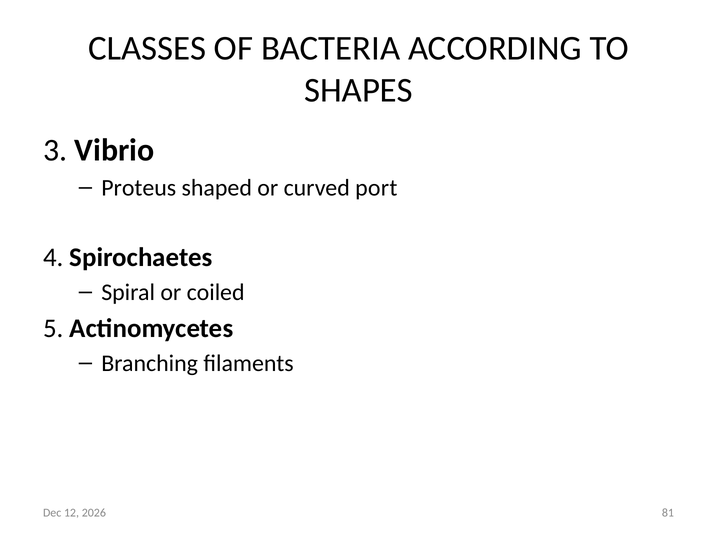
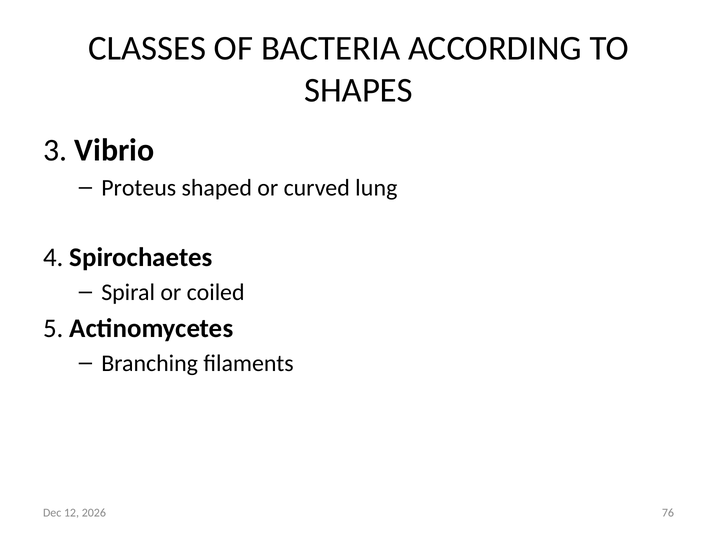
port: port -> lung (376, 188)
81: 81 -> 76 (668, 513)
